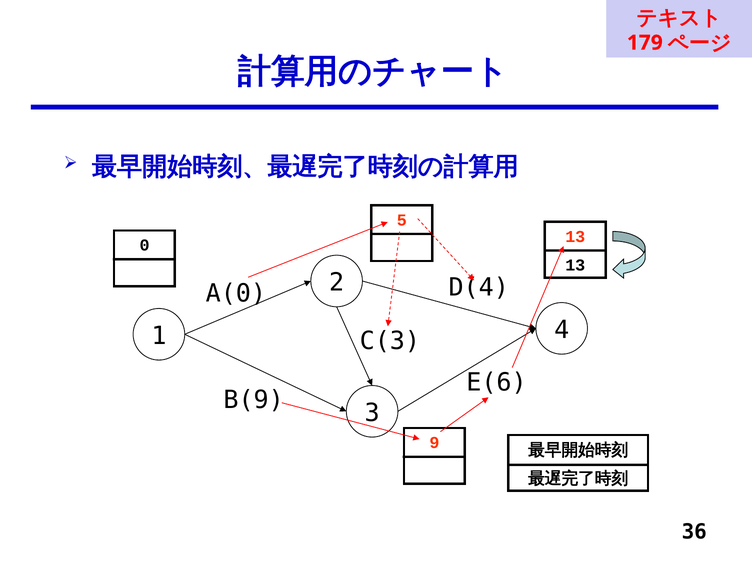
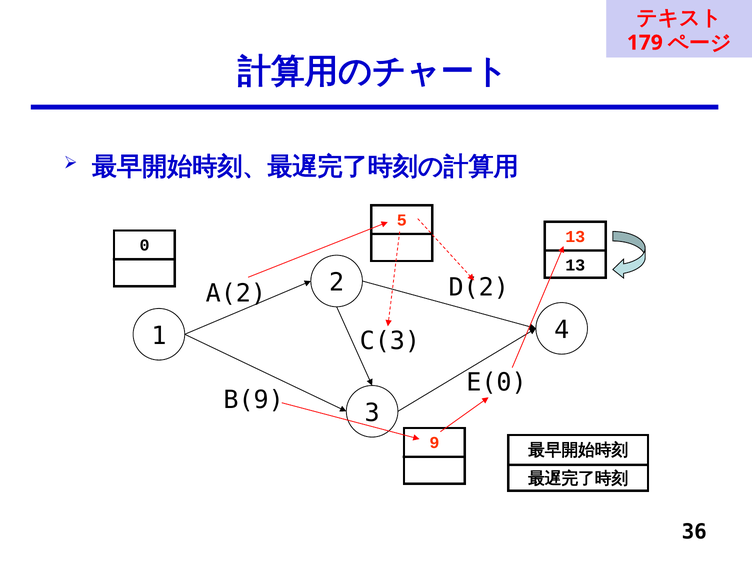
D(4: D(4 -> D(2 (479, 288)
A(0: A(0 -> A(2 (236, 293)
E(6: E(6 -> E(0 (496, 382)
